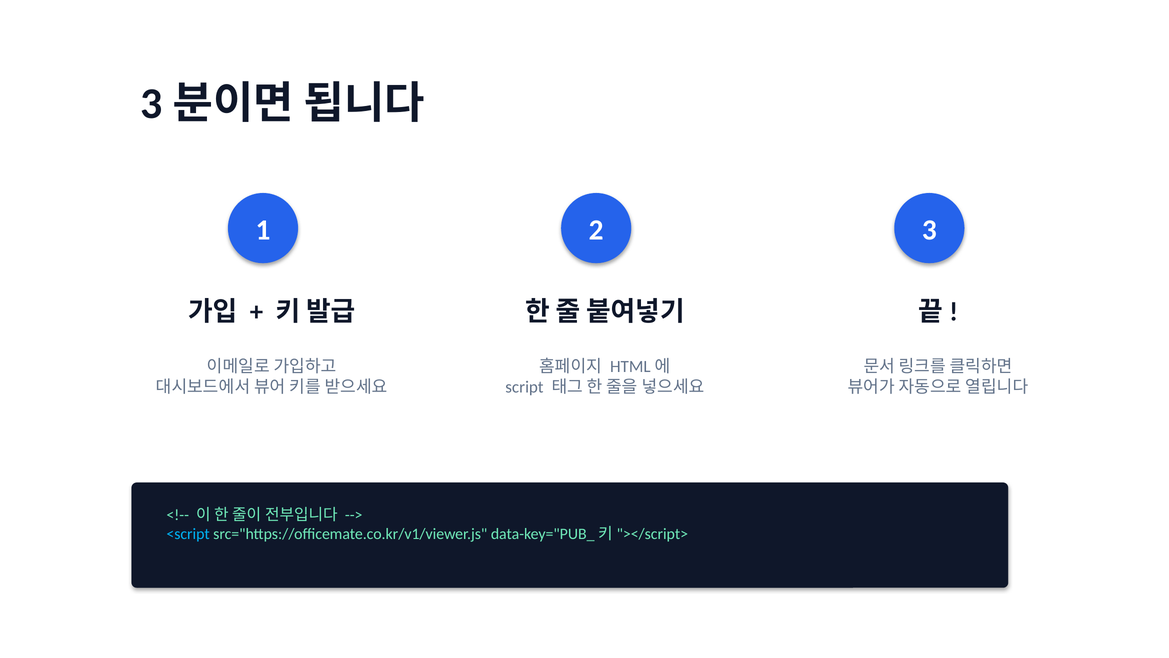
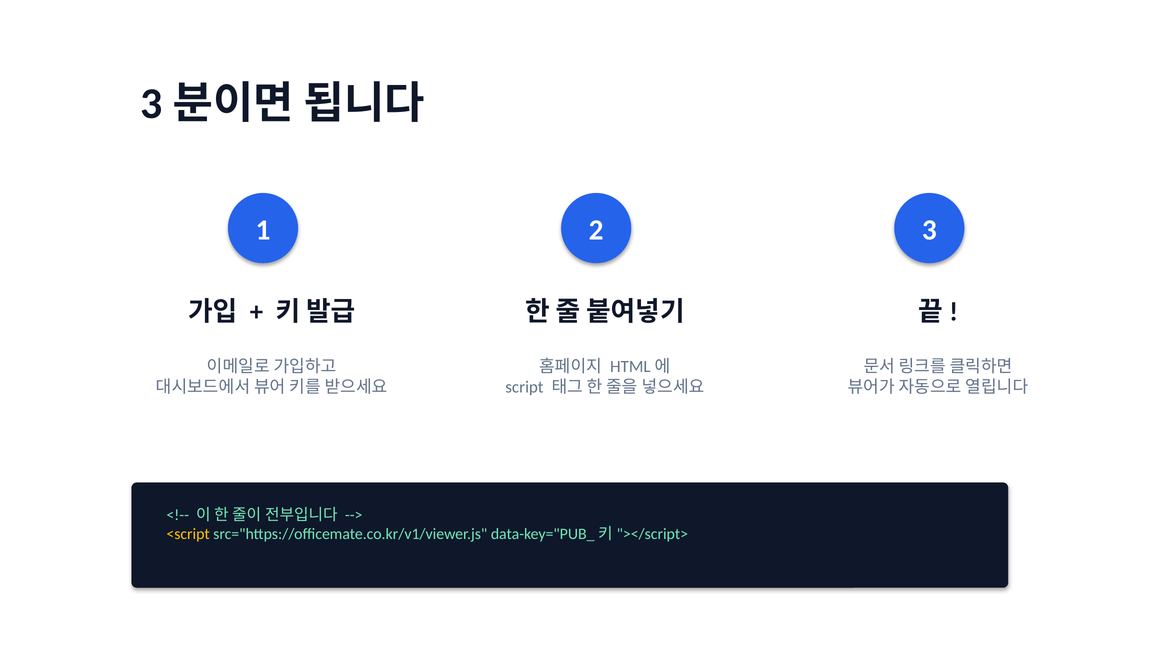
<script colour: light blue -> yellow (188, 534)
